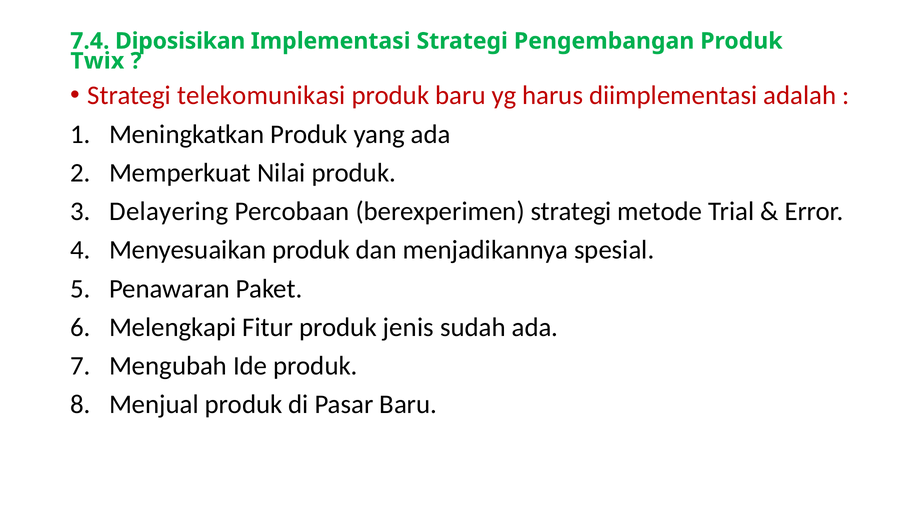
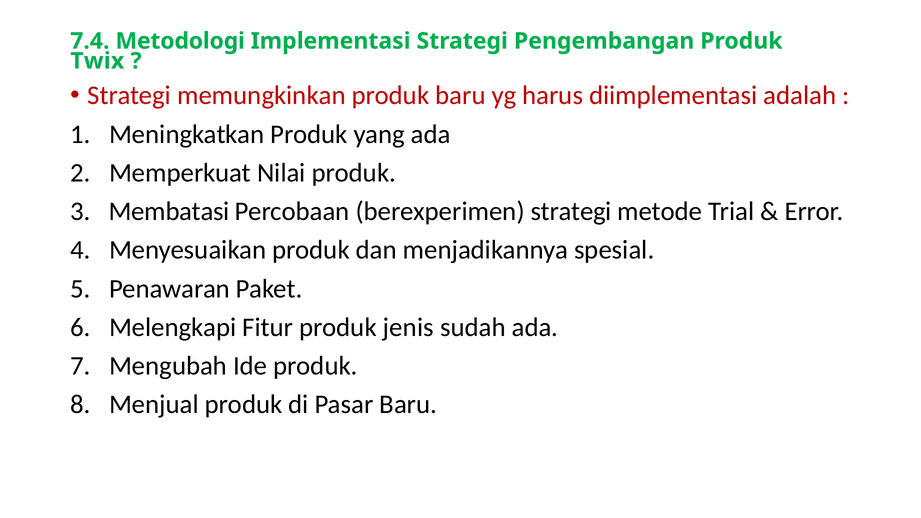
Diposisikan: Diposisikan -> Metodologi (180, 41)
telekomunikasi: telekomunikasi -> memungkinkan (261, 96)
Delayering: Delayering -> Membatasi (169, 211)
